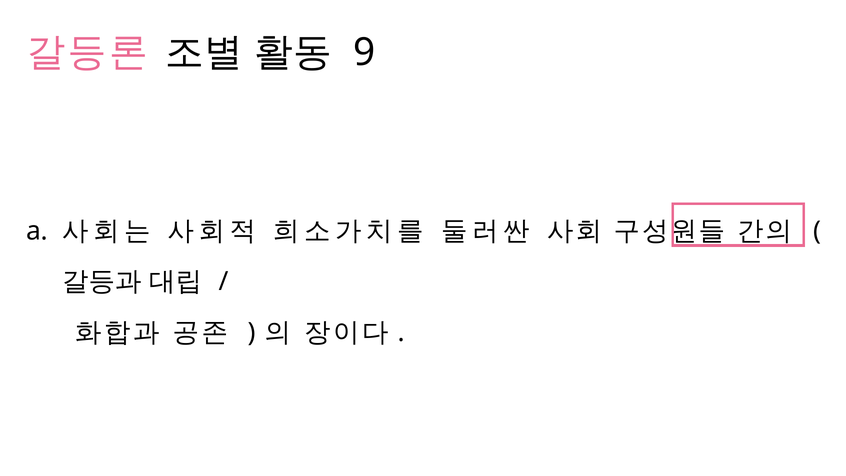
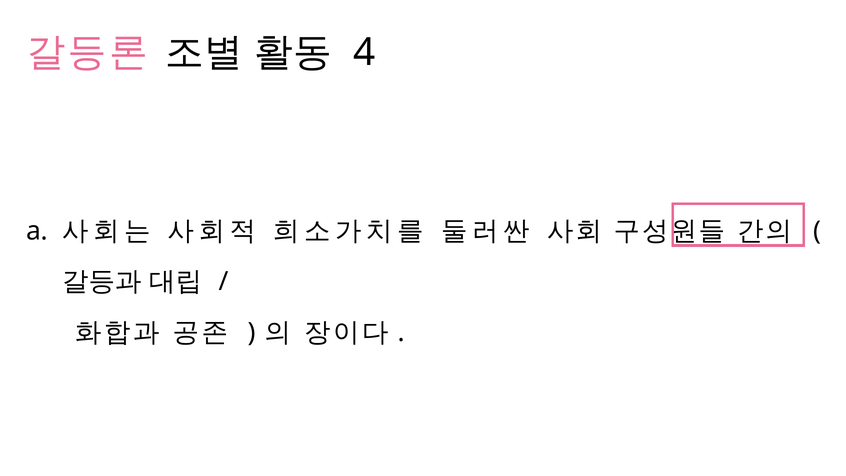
9: 9 -> 4 (364, 52)
